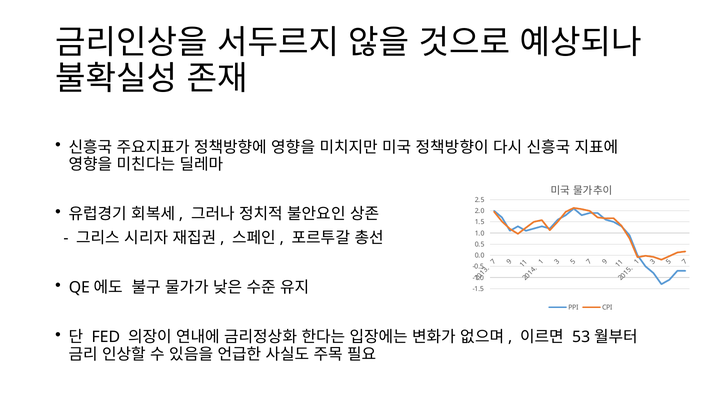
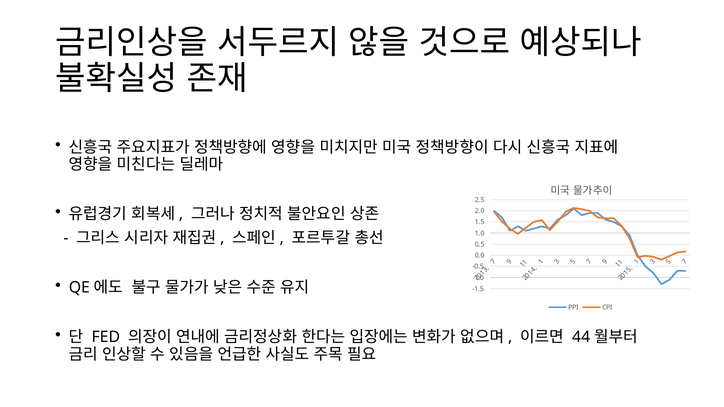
53: 53 -> 44 (581, 337)
